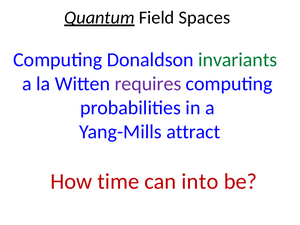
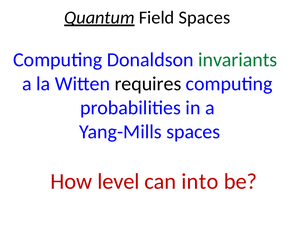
requires colour: purple -> black (148, 84)
Yang-Mills attract: attract -> spaces (193, 132)
time: time -> level (118, 182)
